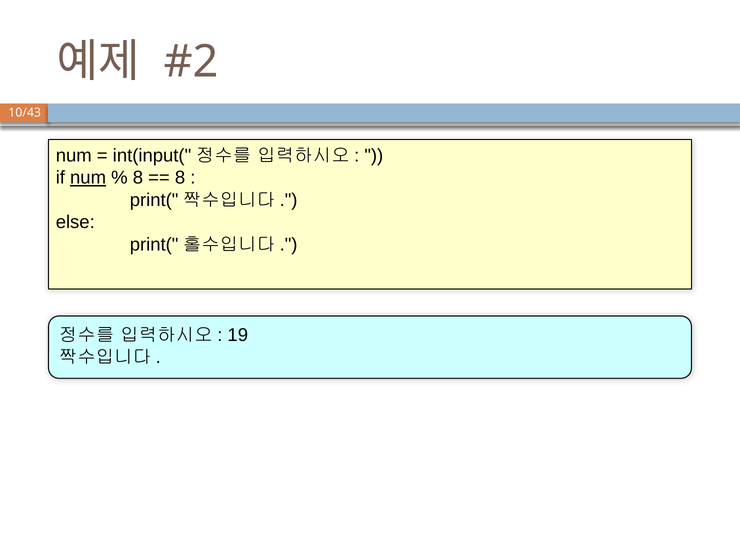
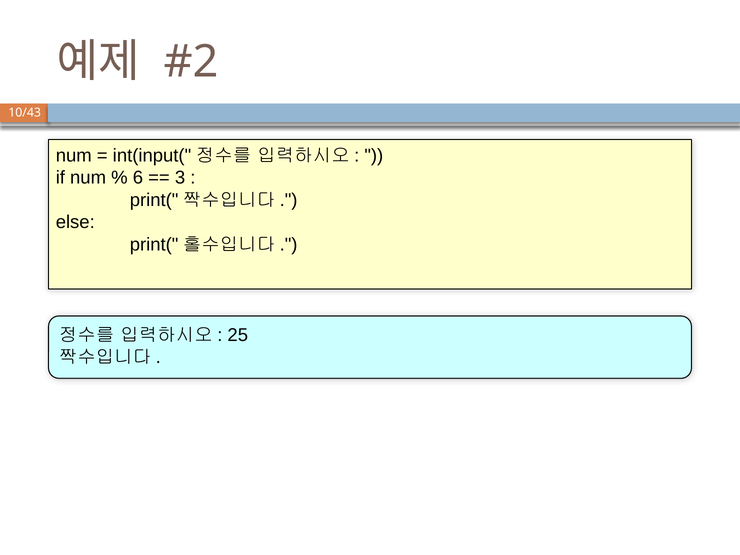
num underline: present -> none (88, 178)
8: 8 -> 6 (138, 178)
8: 8 -> 3 (180, 178)
19: 19 -> 25 (238, 335)
